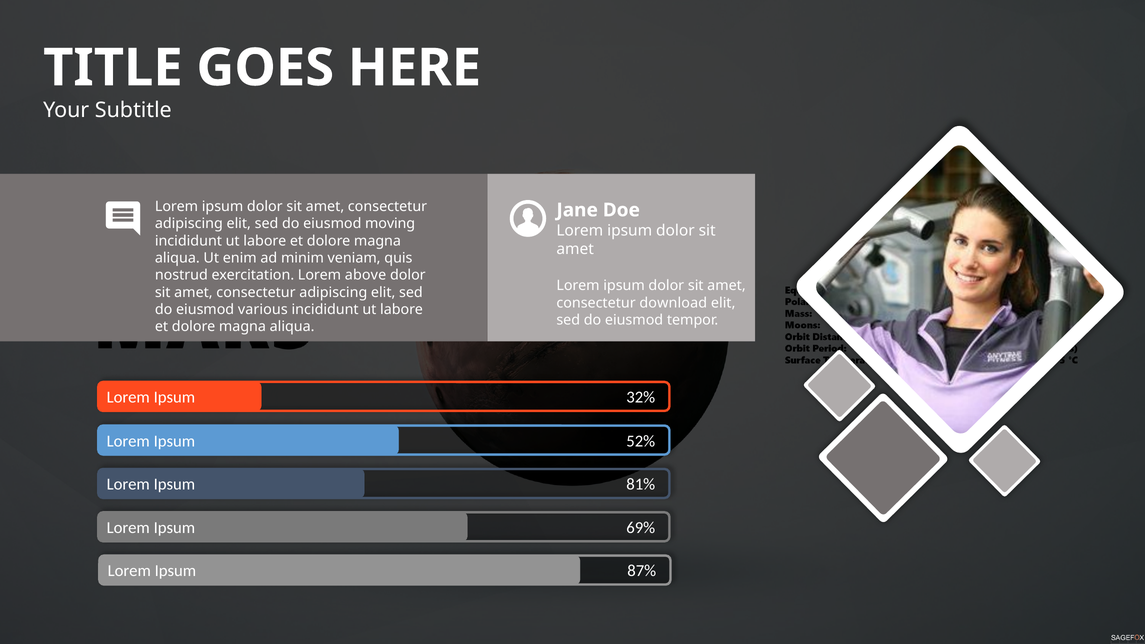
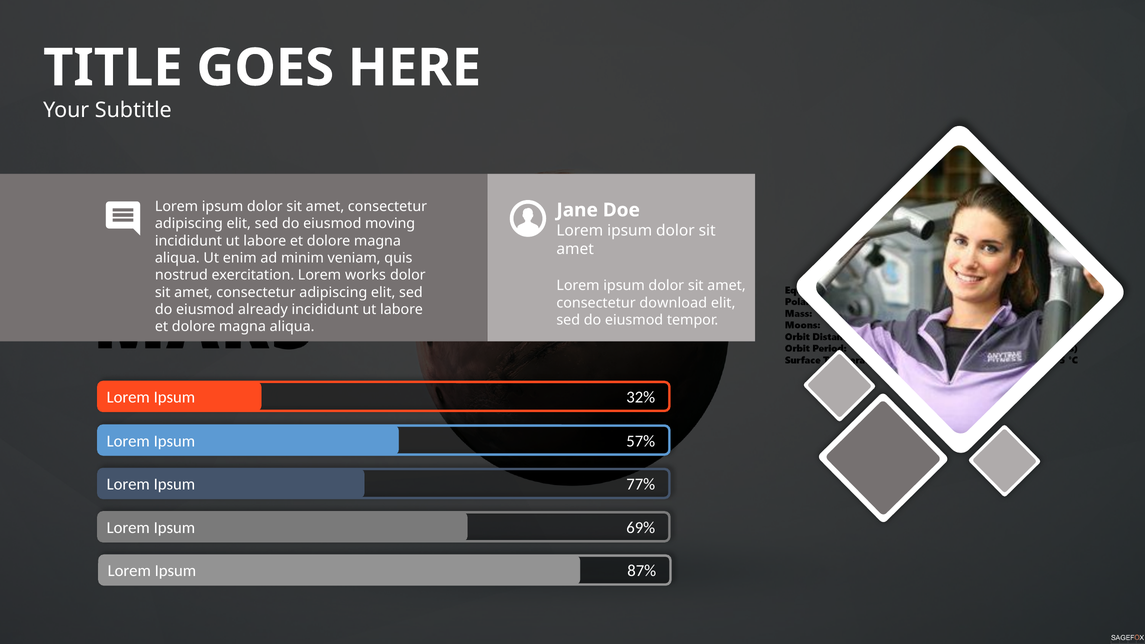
above: above -> works (366, 275)
various: various -> already (263, 310)
52%: 52% -> 57% (641, 441)
81%: 81% -> 77% (641, 484)
